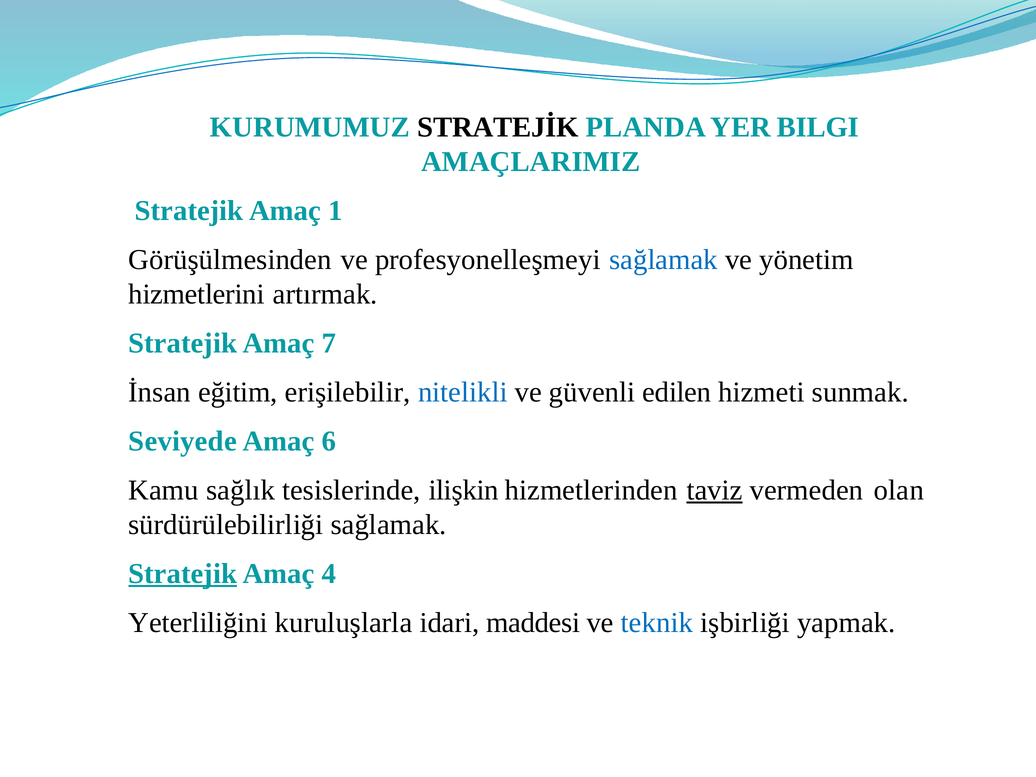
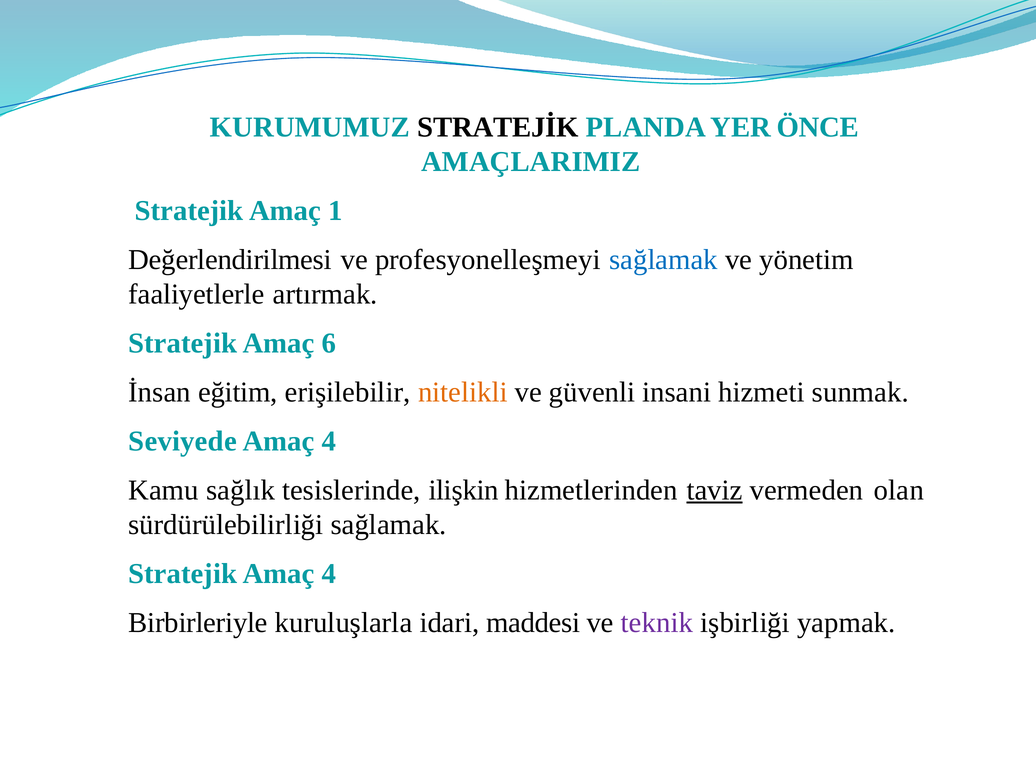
BILGI: BILGI -> ÖNCE (818, 127)
Görüşülmesinden: Görüşülmesinden -> Değerlendirilmesi (230, 260)
hizmetlerini: hizmetlerini -> faaliyetlerle (196, 294)
7: 7 -> 6 (329, 343)
nitelikli colour: blue -> orange (463, 392)
edilen: edilen -> insani (677, 392)
6: 6 -> 4 (329, 441)
Stratejik underline: present -> none (183, 574)
Yeterliliğini: Yeterliliğini -> Birbirleriyle (198, 622)
teknik colour: blue -> purple (657, 622)
